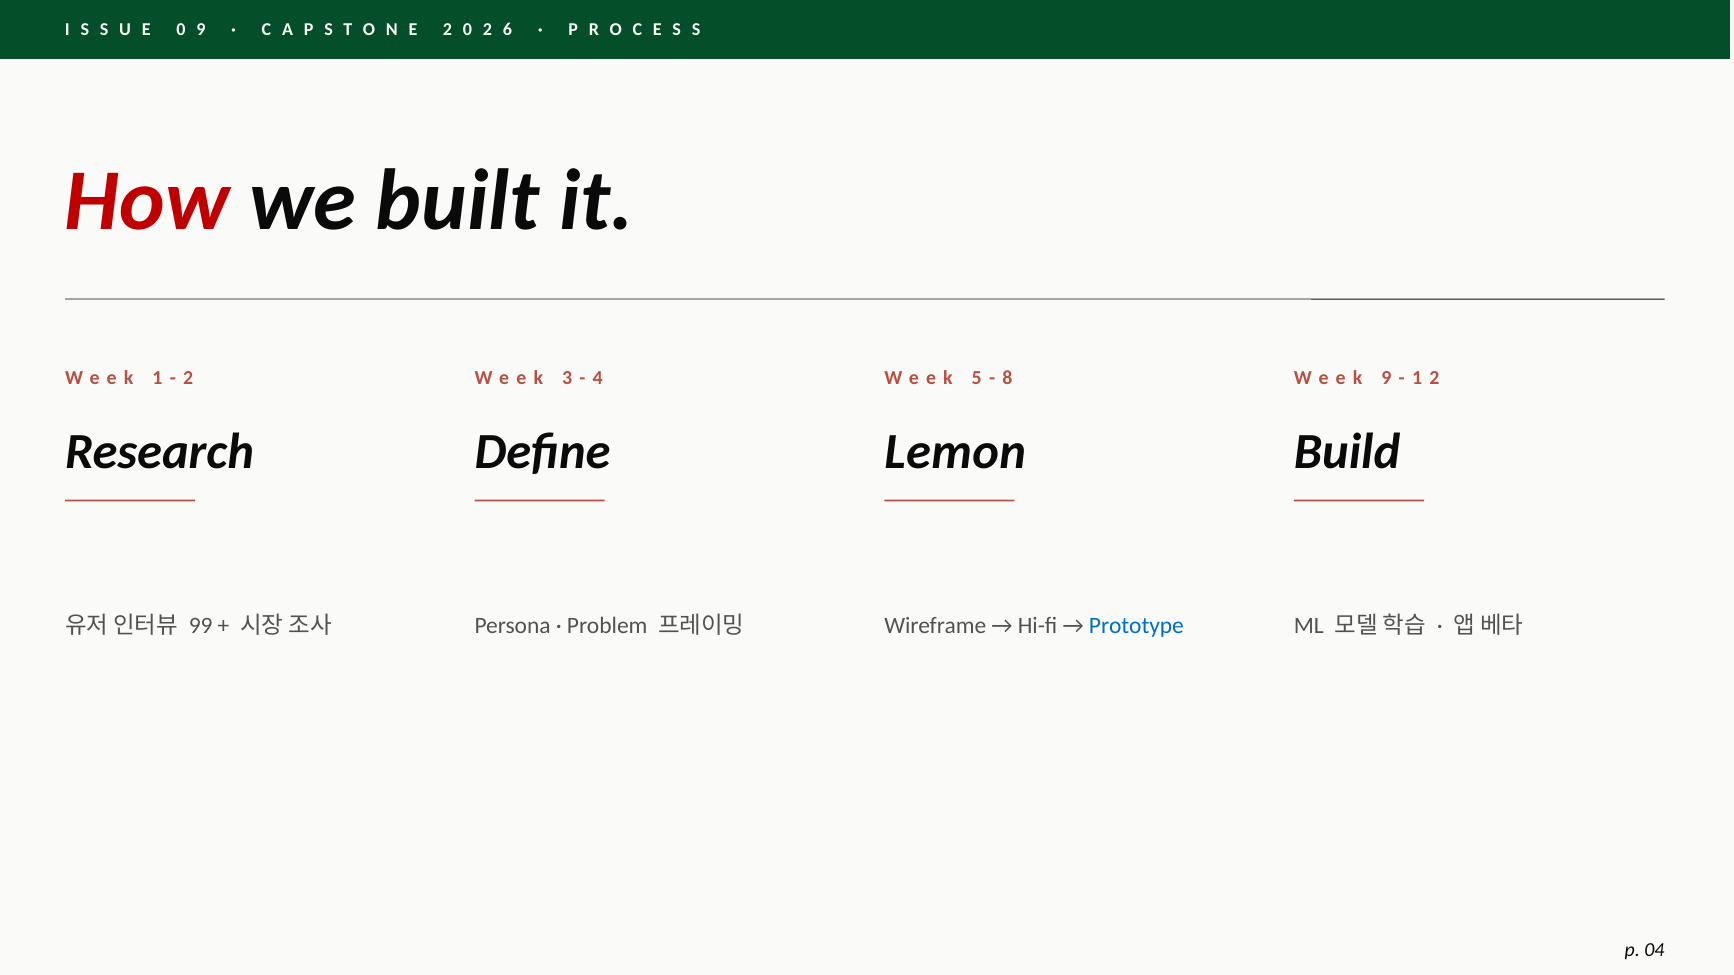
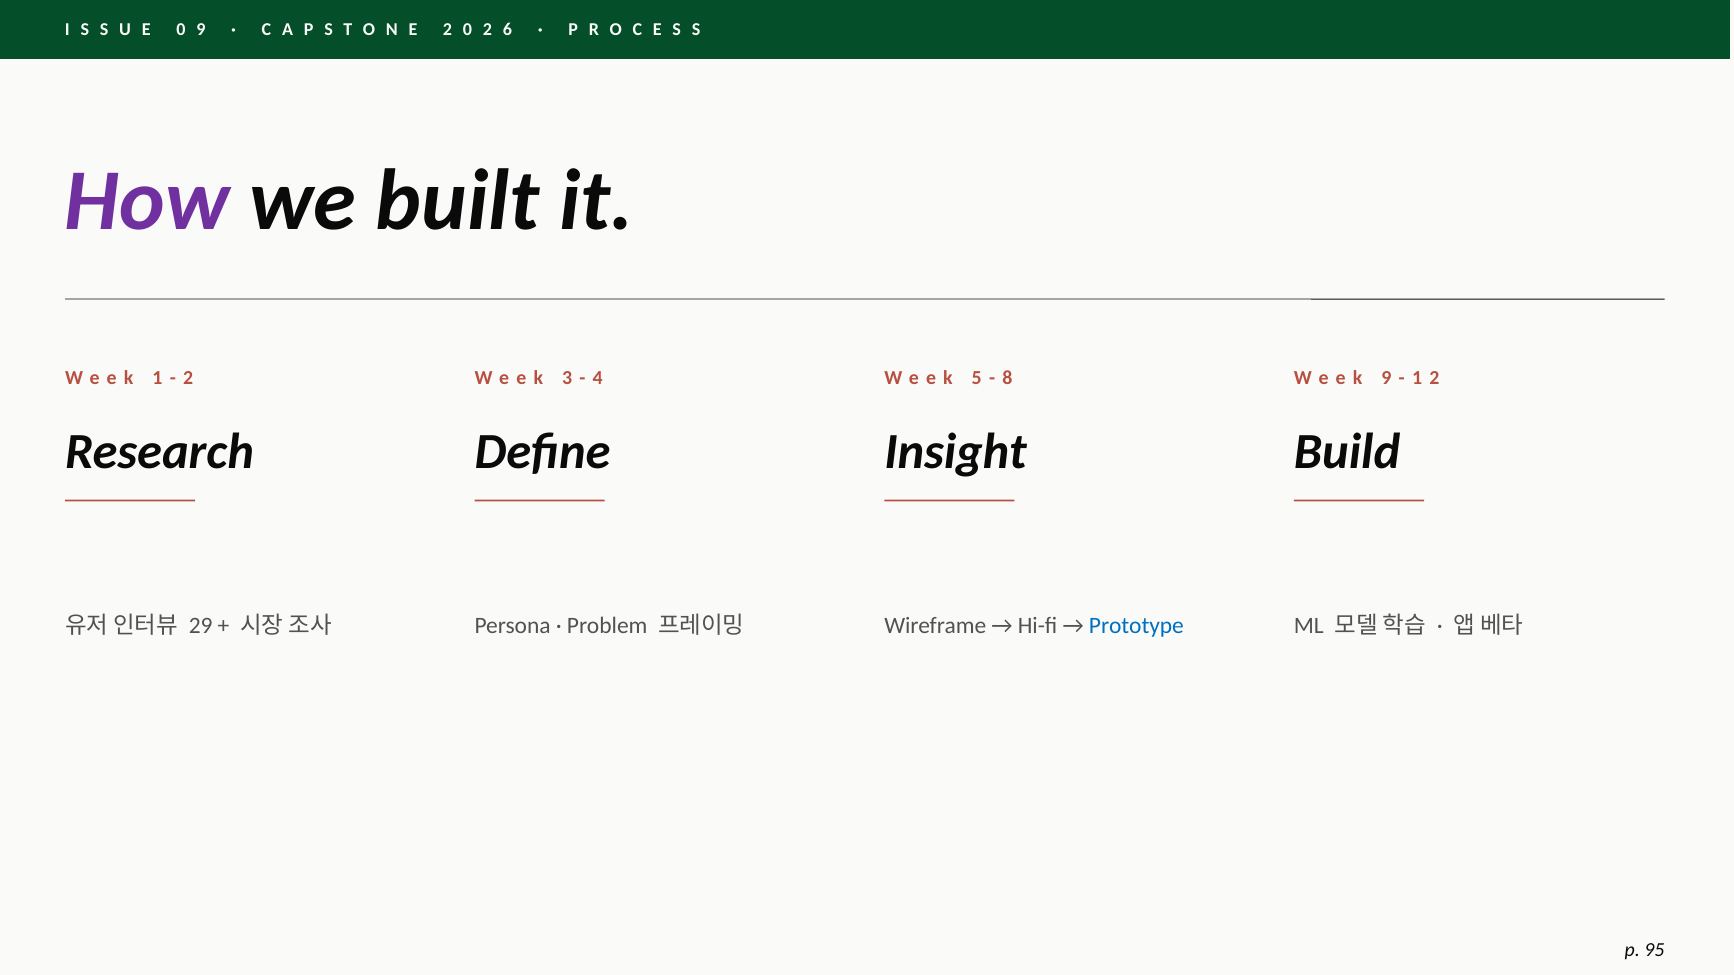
How colour: red -> purple (147, 201)
Lemon: Lemon -> Insight (955, 452)
99: 99 -> 29 (201, 626)
04: 04 -> 95 (1654, 951)
